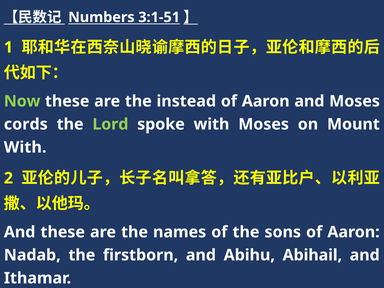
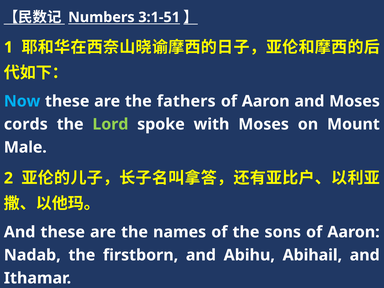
Now colour: light green -> light blue (22, 101)
instead: instead -> fathers (186, 101)
With: With -> Male (25, 147)
